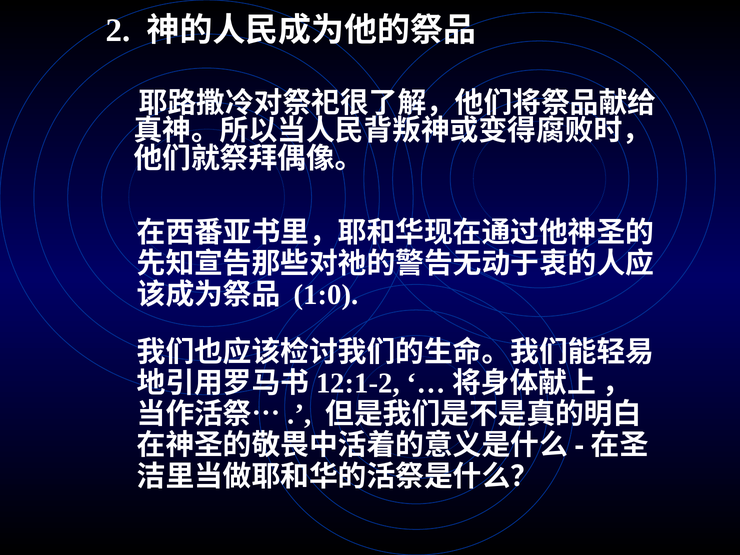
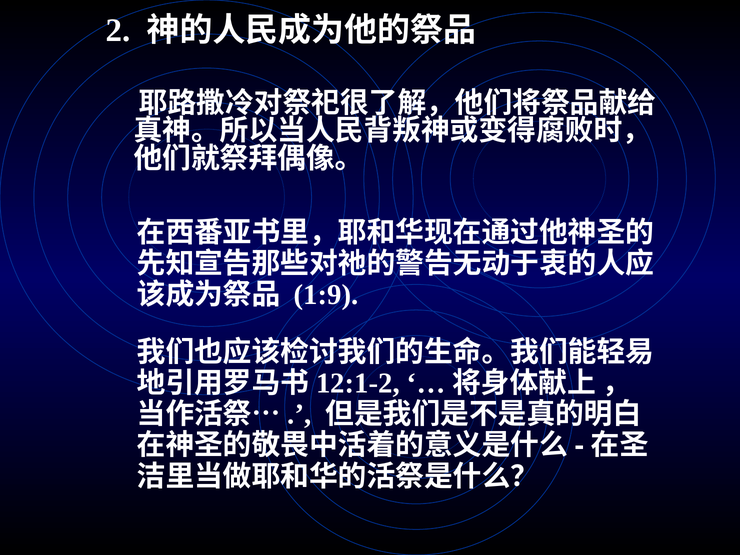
1:0: 1:0 -> 1:9 (326, 295)
